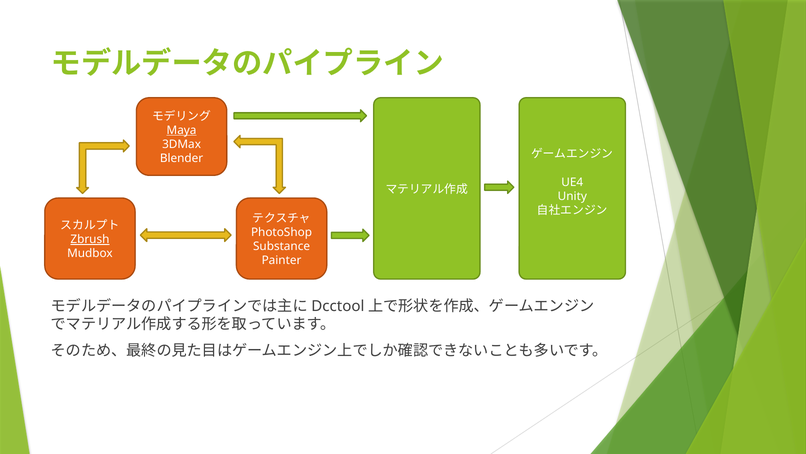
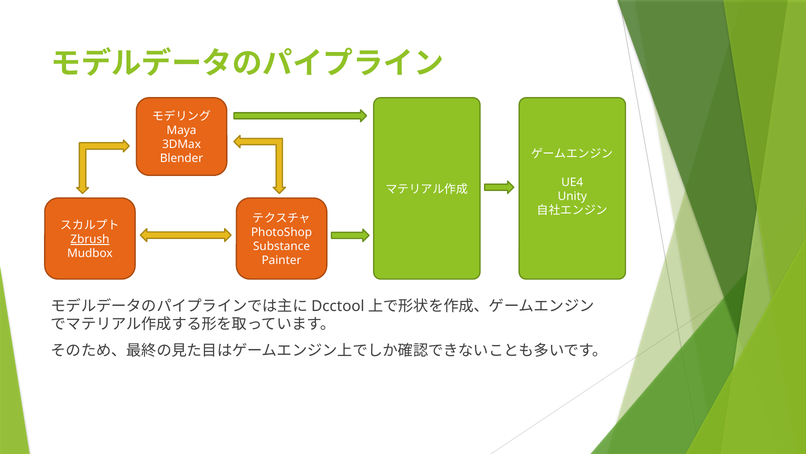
Maya underline: present -> none (182, 130)
